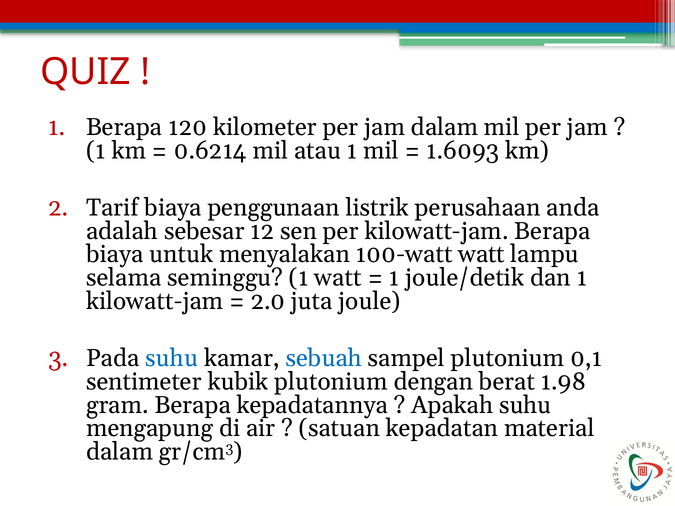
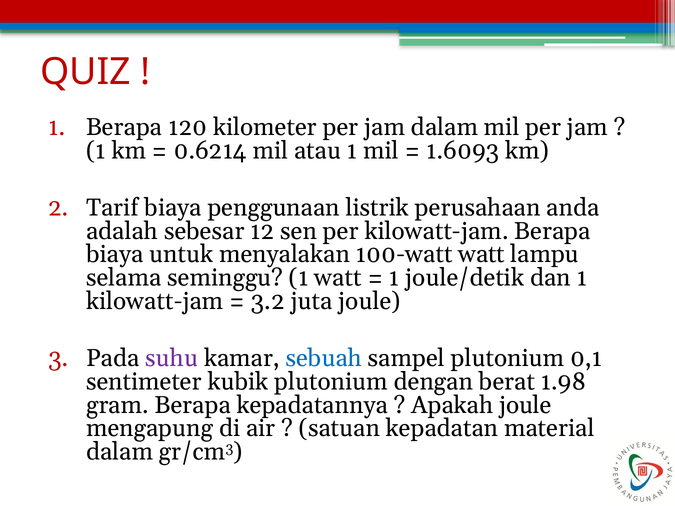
2.0: 2.0 -> 3.2 (268, 301)
suhu colour: blue -> purple (172, 358)
Apakah suhu: suhu -> joule (525, 405)
